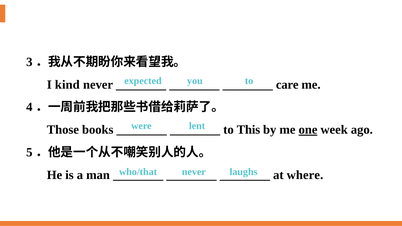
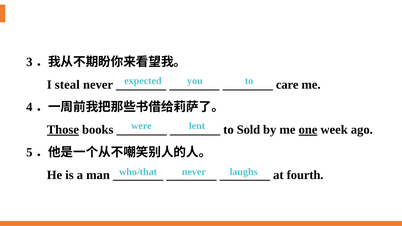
kind: kind -> steal (67, 85)
Those underline: none -> present (63, 130)
This: This -> Sold (248, 130)
where: where -> fourth (305, 175)
